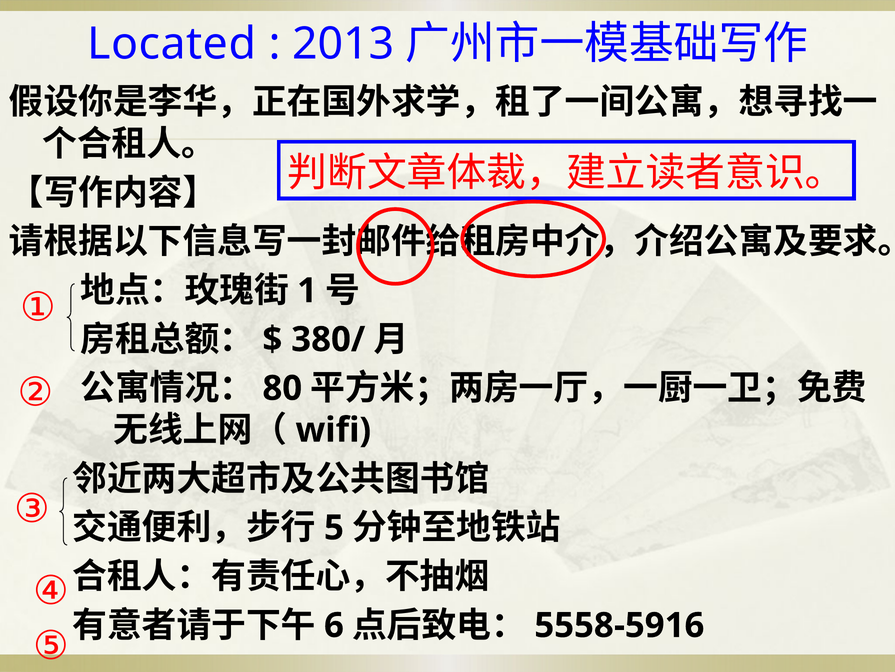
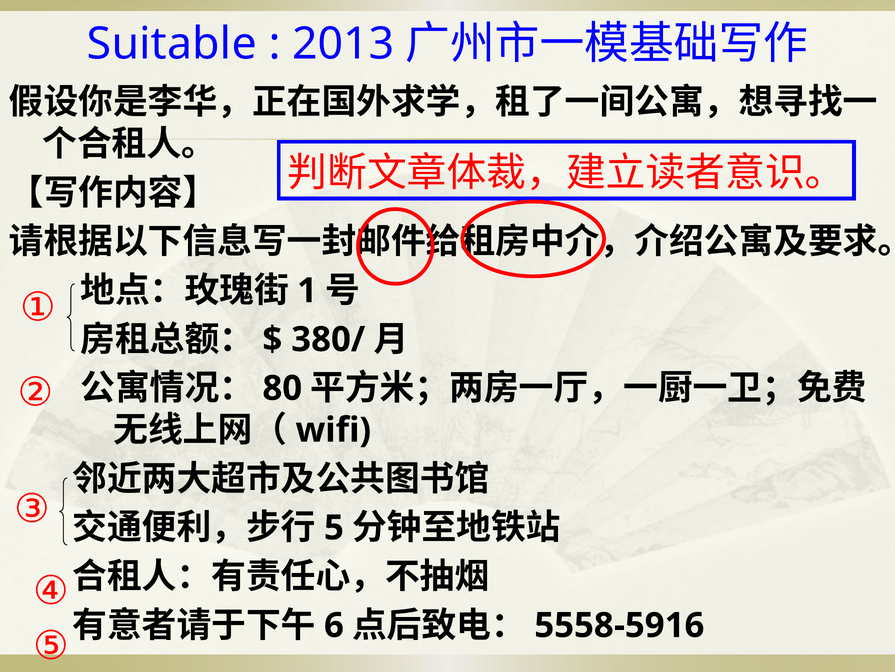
Located: Located -> Suitable (172, 44)
